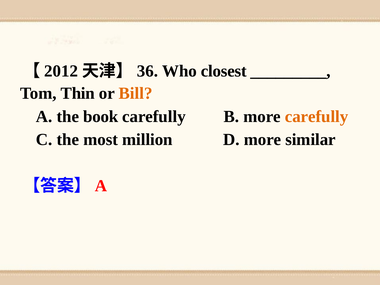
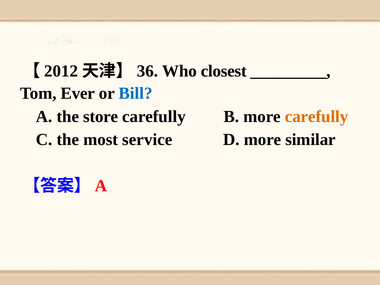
Thin: Thin -> Ever (78, 93)
Bill colour: orange -> blue (136, 93)
book: book -> store (101, 116)
million: million -> service (147, 140)
